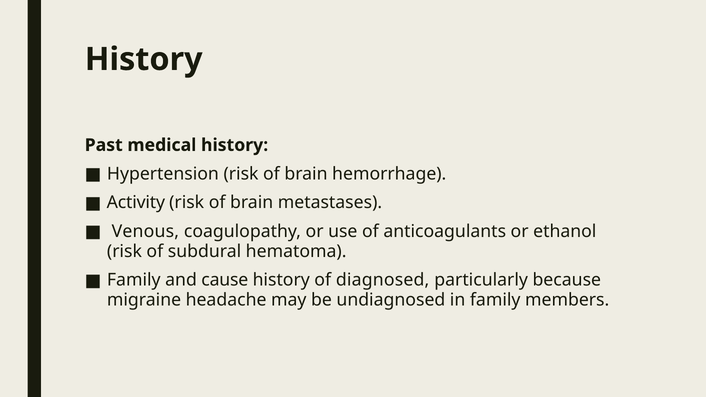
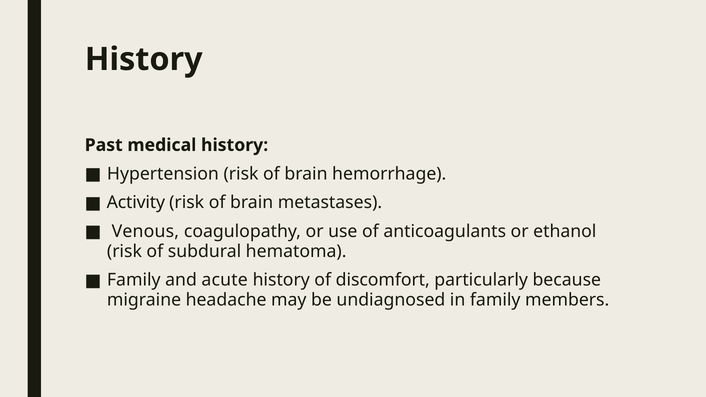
cause: cause -> acute (225, 280)
diagnosed: diagnosed -> discomfort (383, 280)
